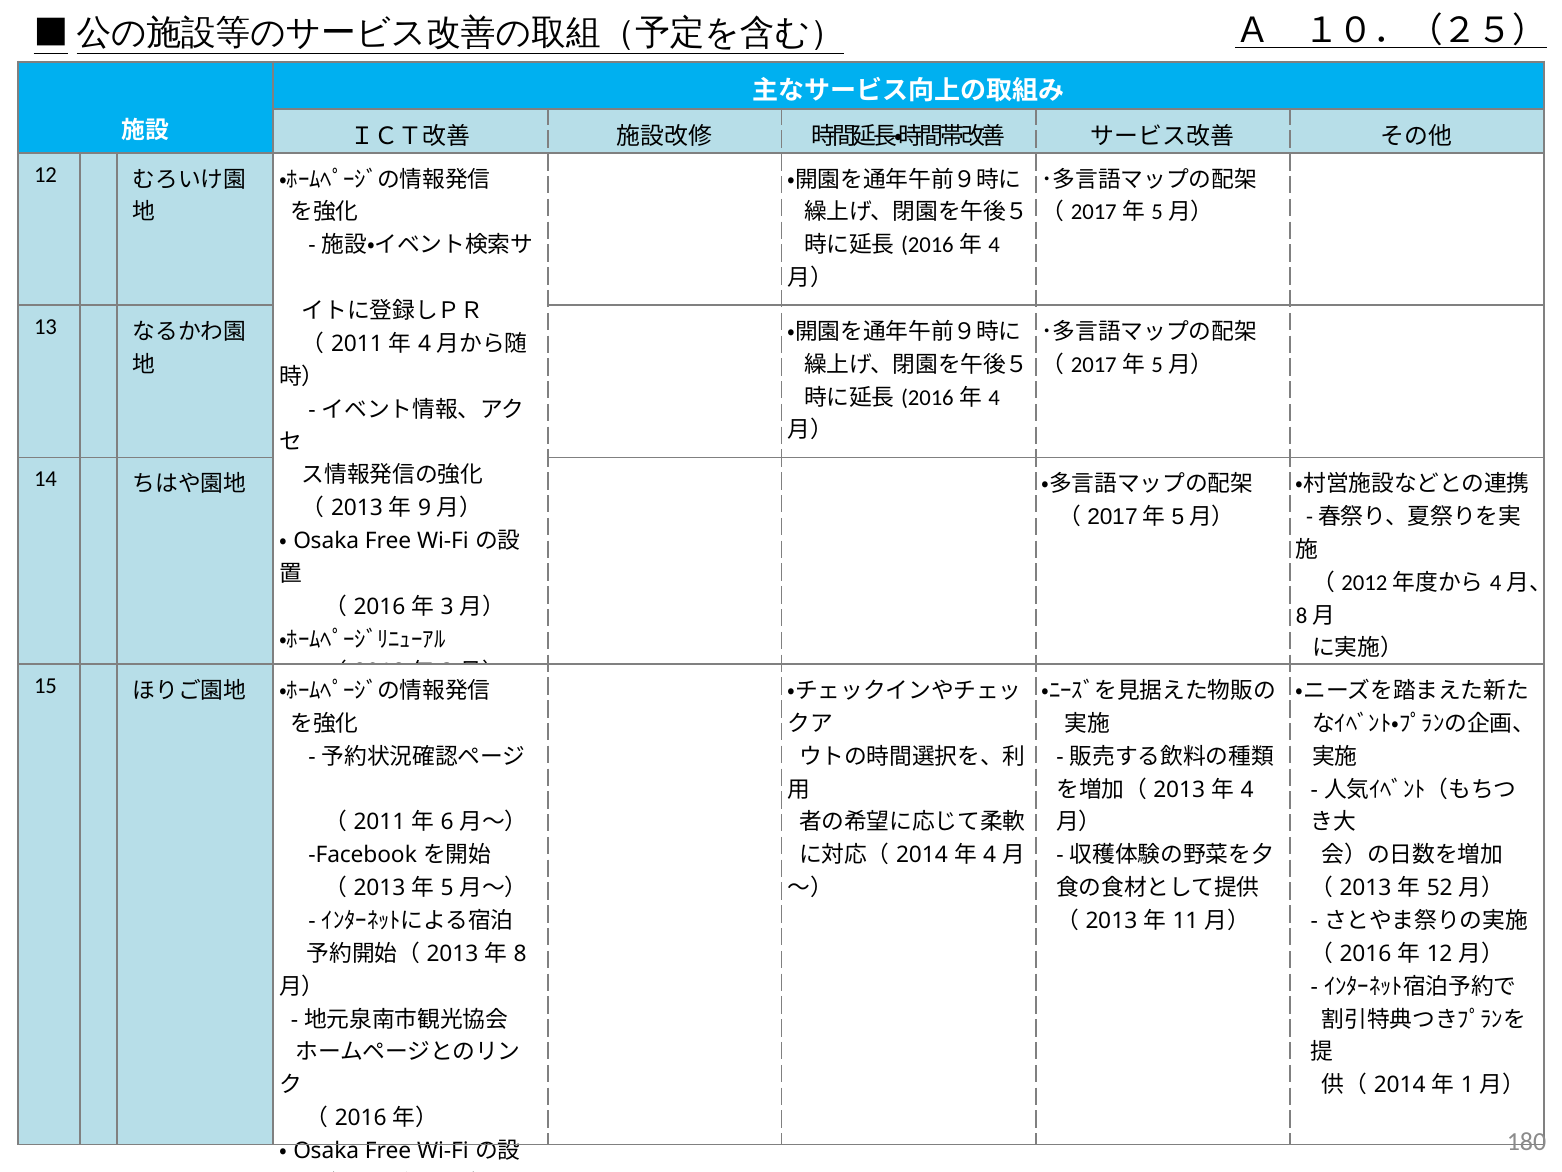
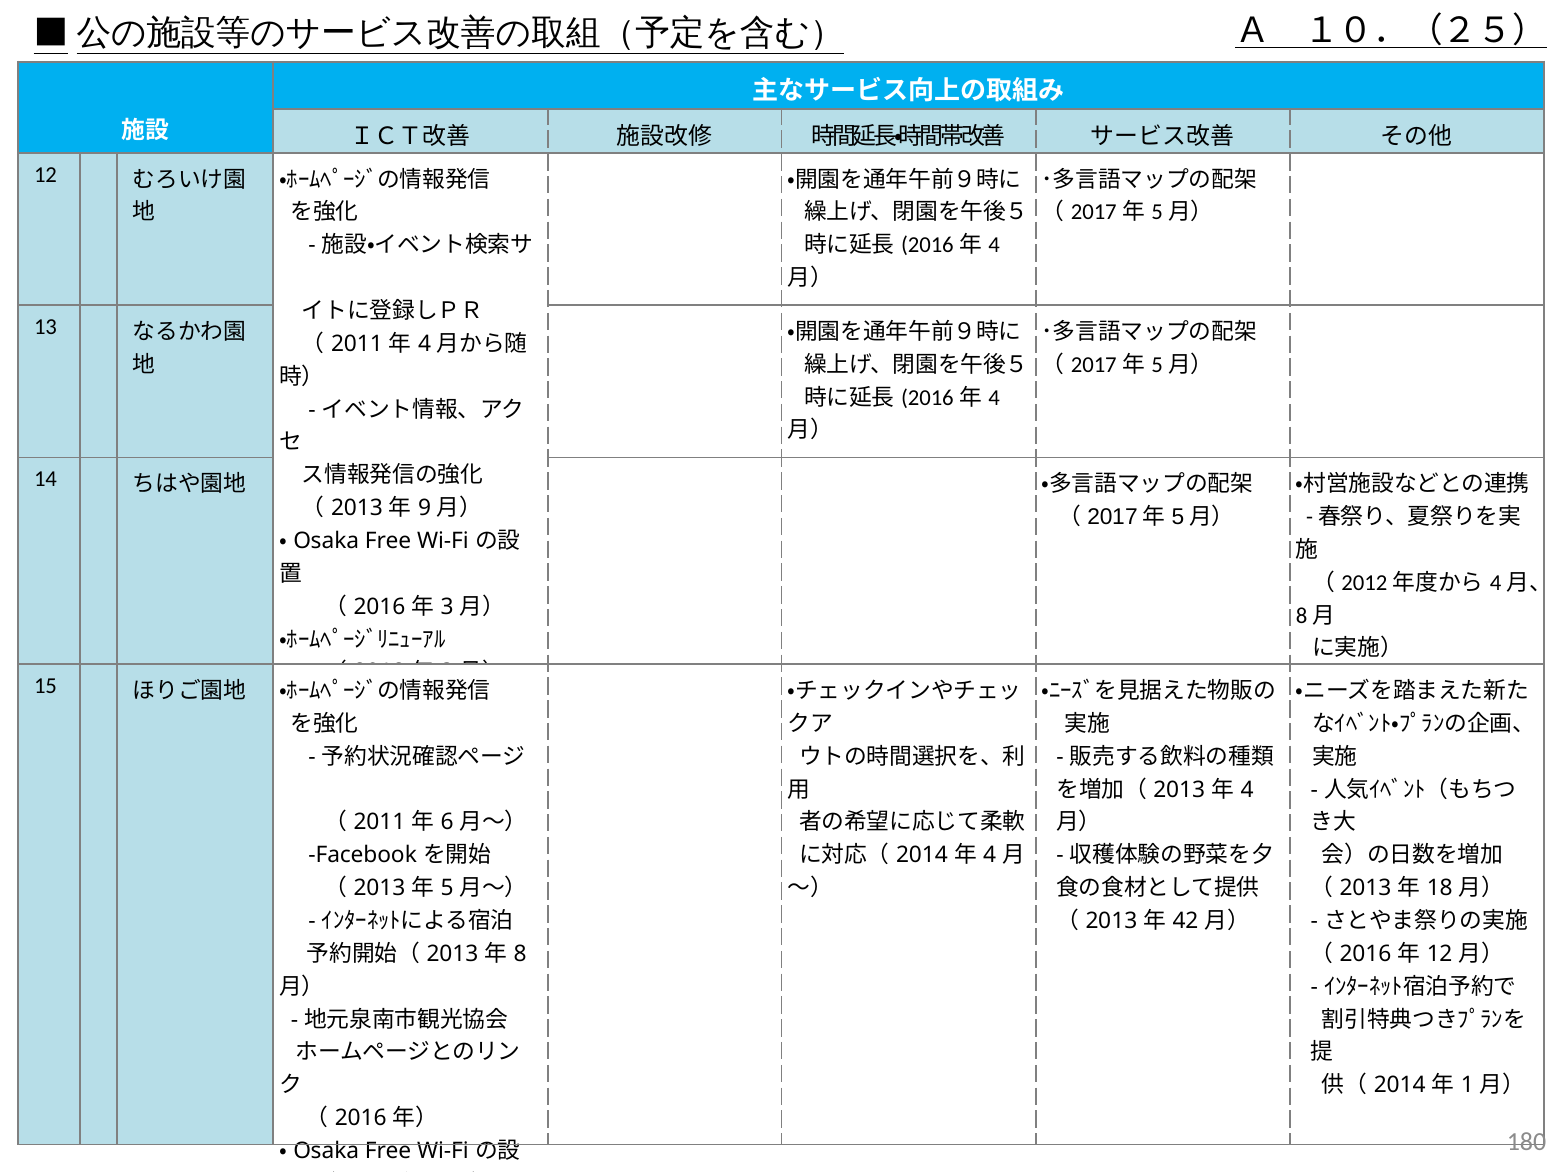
52: 52 -> 18 (1440, 888)
11: 11 -> 42 (1186, 921)
